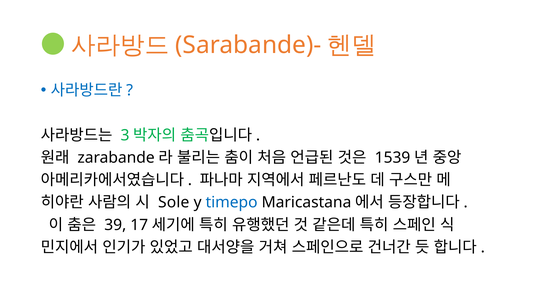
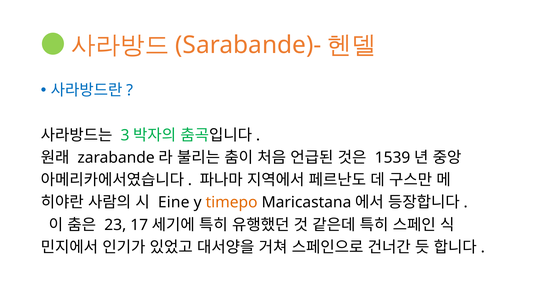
Sole: Sole -> Eine (174, 202)
timepo colour: blue -> orange (232, 202)
39: 39 -> 23 (115, 225)
